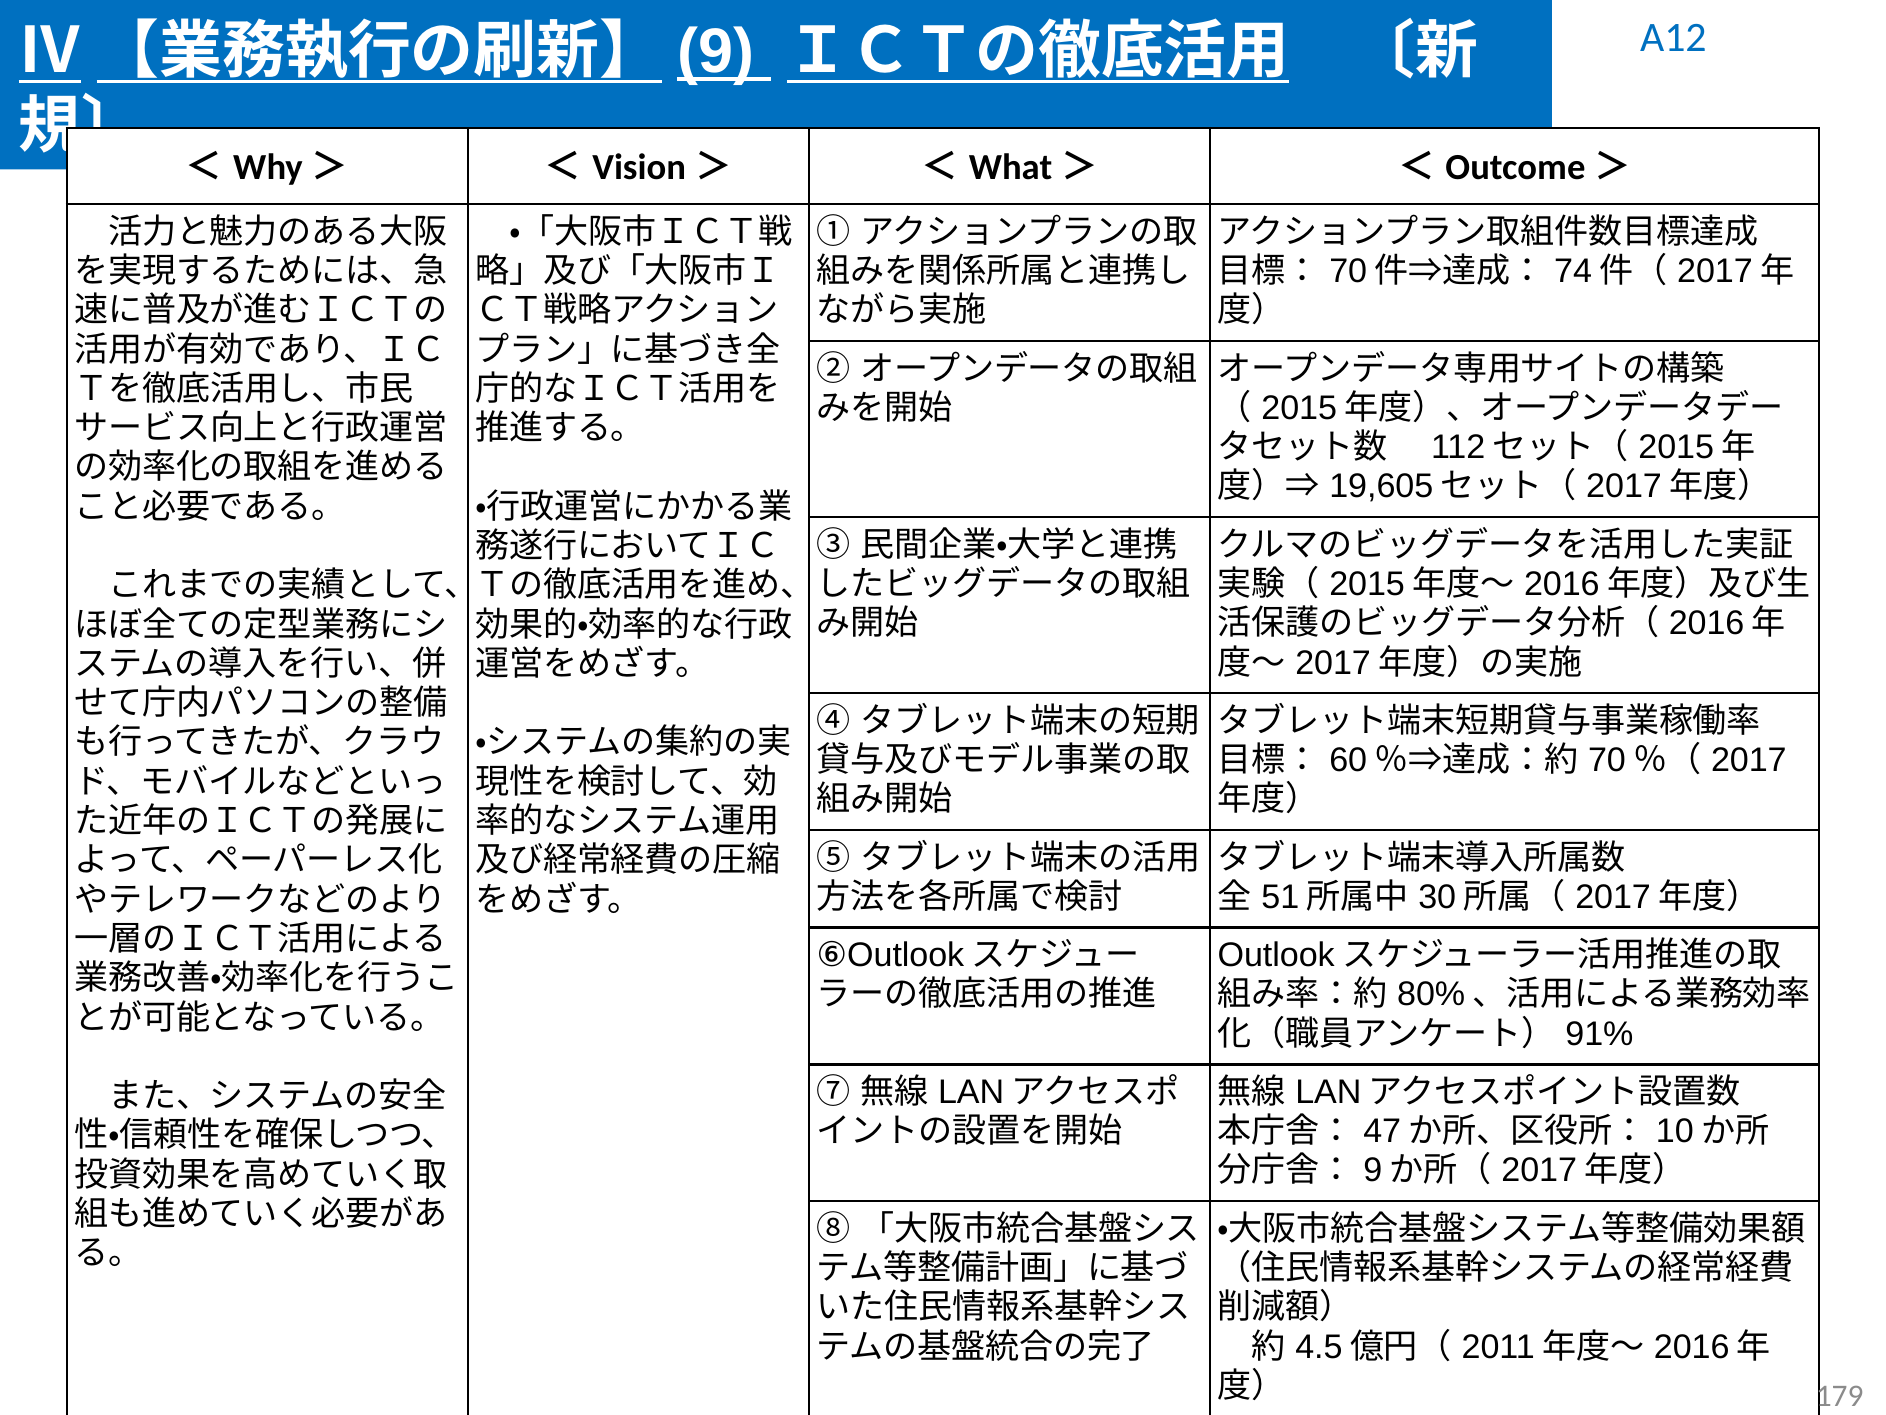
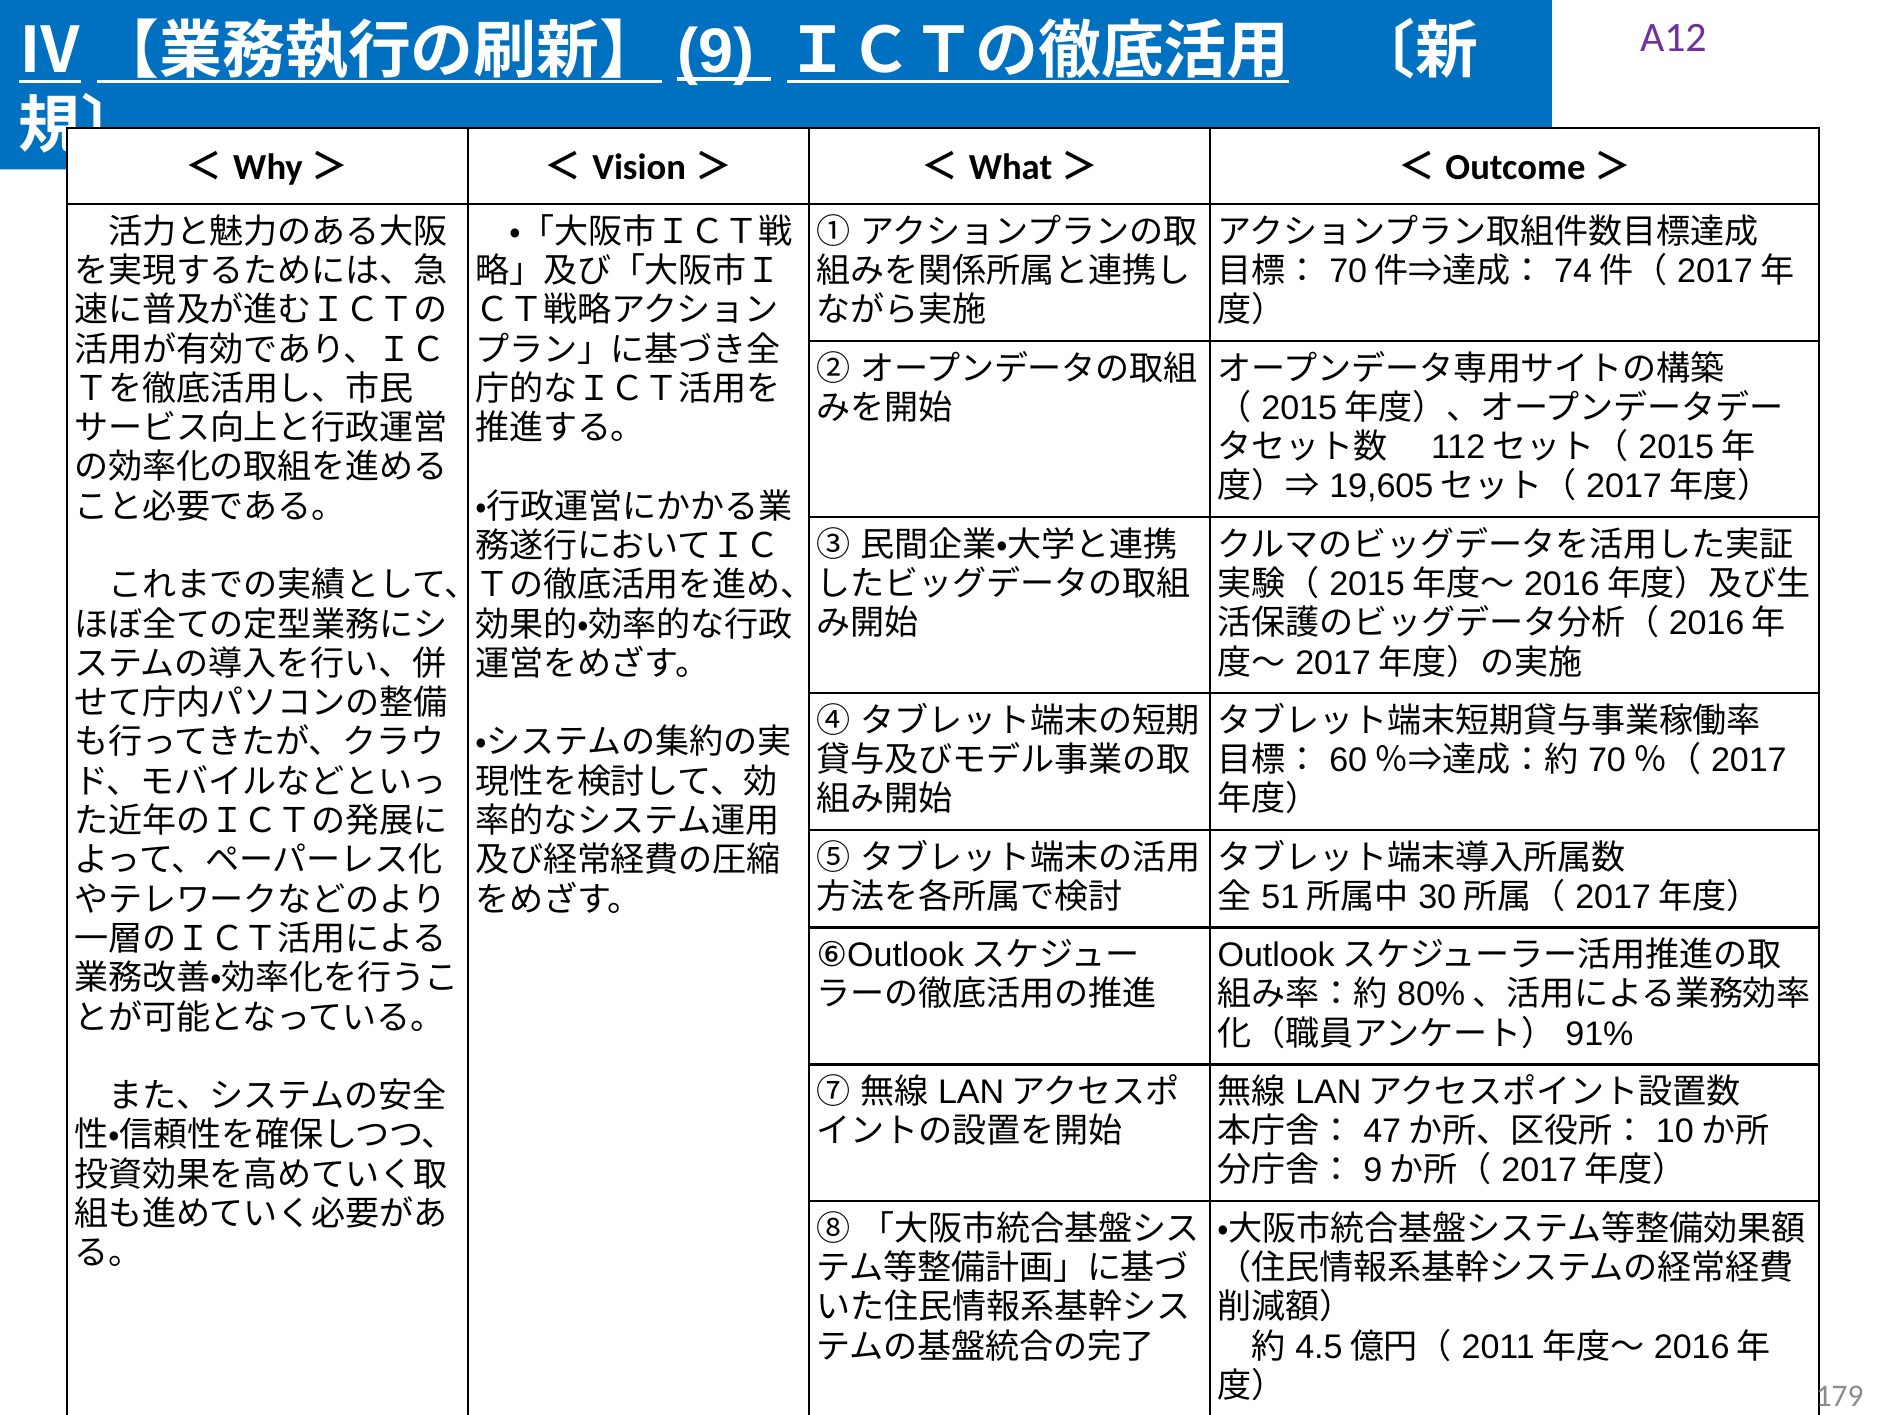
A12 colour: blue -> purple (1673, 37)
